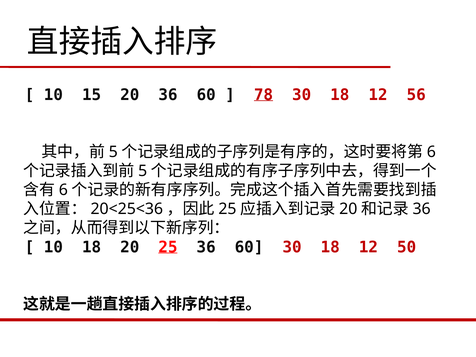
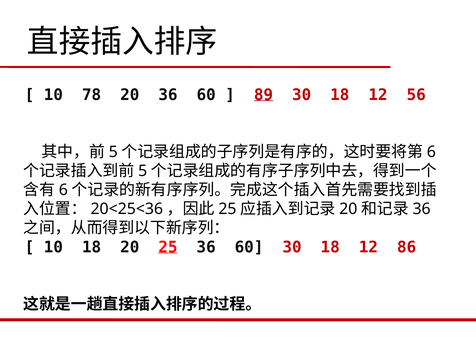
15: 15 -> 78 (92, 95)
78: 78 -> 89 (263, 95)
50: 50 -> 86 (407, 247)
